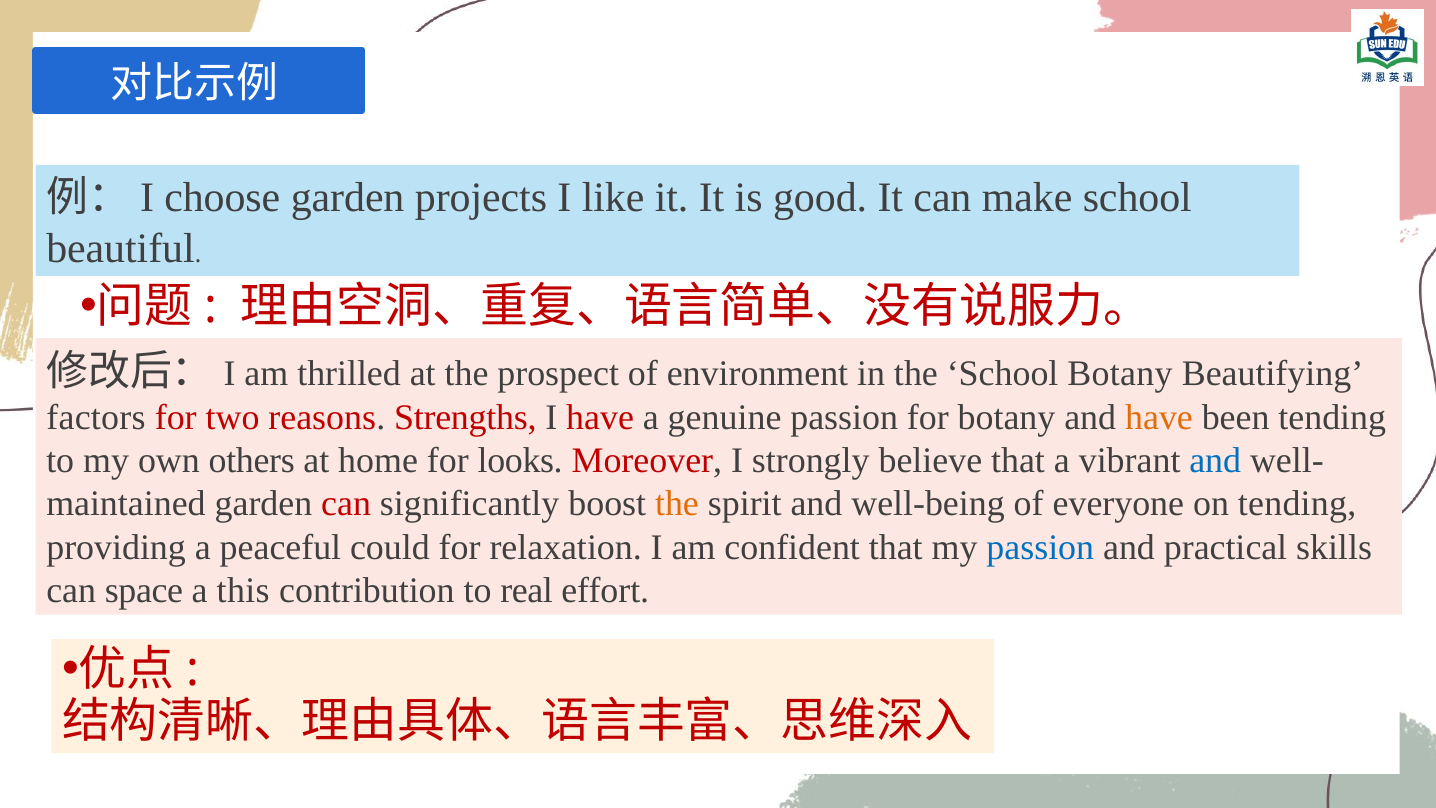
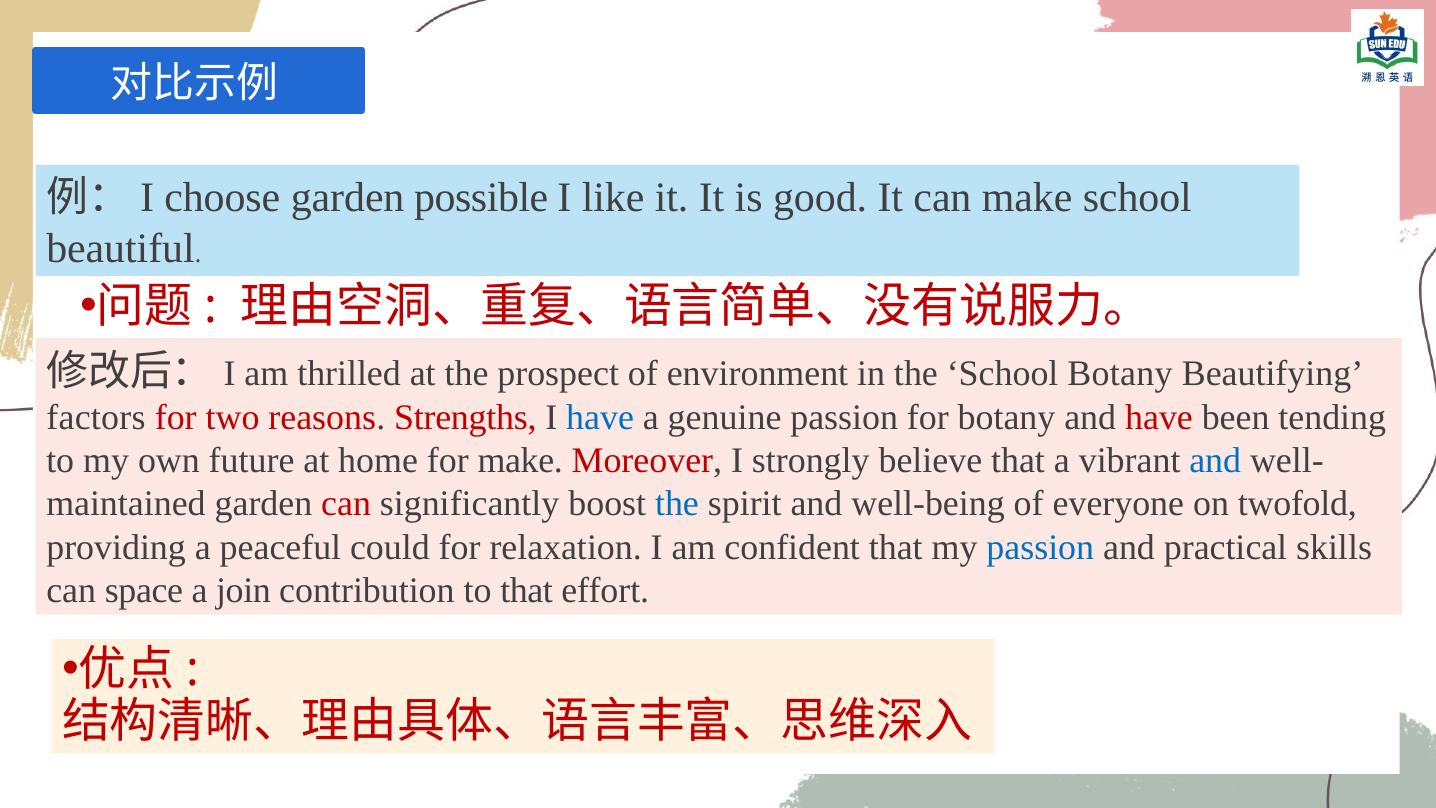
projects: projects -> possible (481, 198)
have colour: red -> blue (600, 418)
have colour: orange -> red (1159, 418)
others: others -> future (252, 461)
for looks: looks -> make (520, 461)
the colour: orange -> blue (677, 504)
on tending: tending -> twofold (1297, 504)
this: this -> join (244, 590)
to real: real -> that (527, 590)
